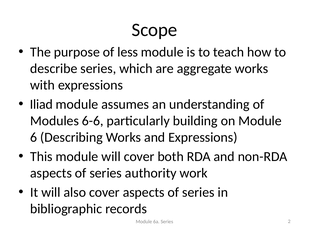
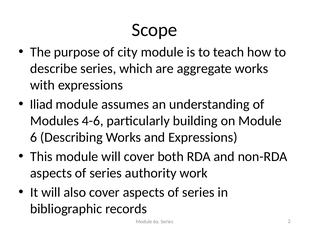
less: less -> city (128, 52)
6-6: 6-6 -> 4-6 (93, 121)
